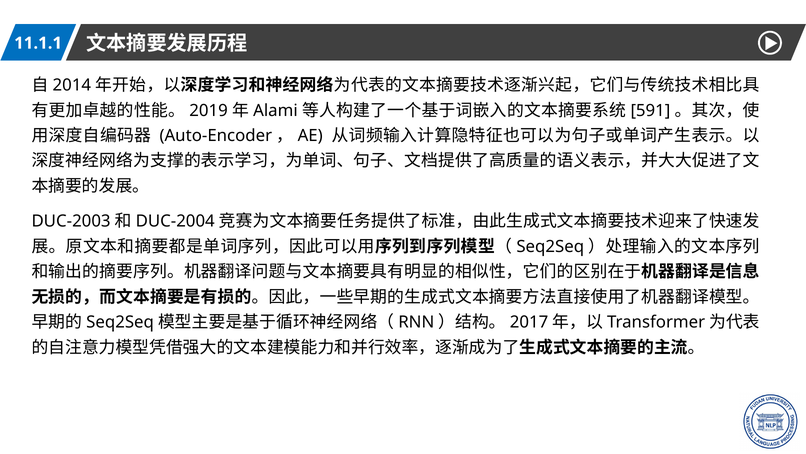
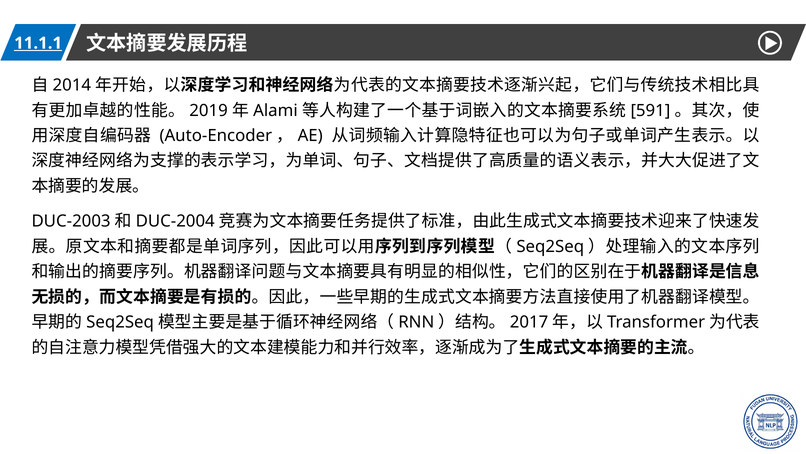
11.1.1 underline: none -> present (38, 43)
